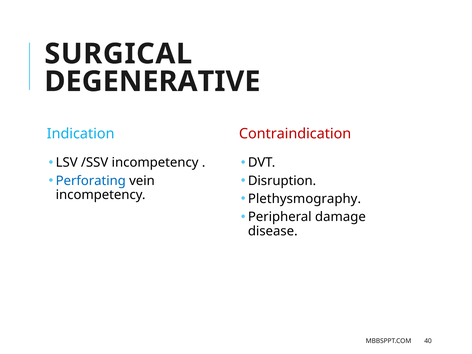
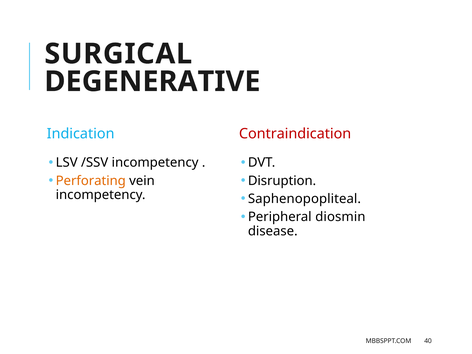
Perforating colour: blue -> orange (91, 181)
Plethysmography: Plethysmography -> Saphenopopliteal (304, 199)
damage: damage -> diosmin (340, 217)
